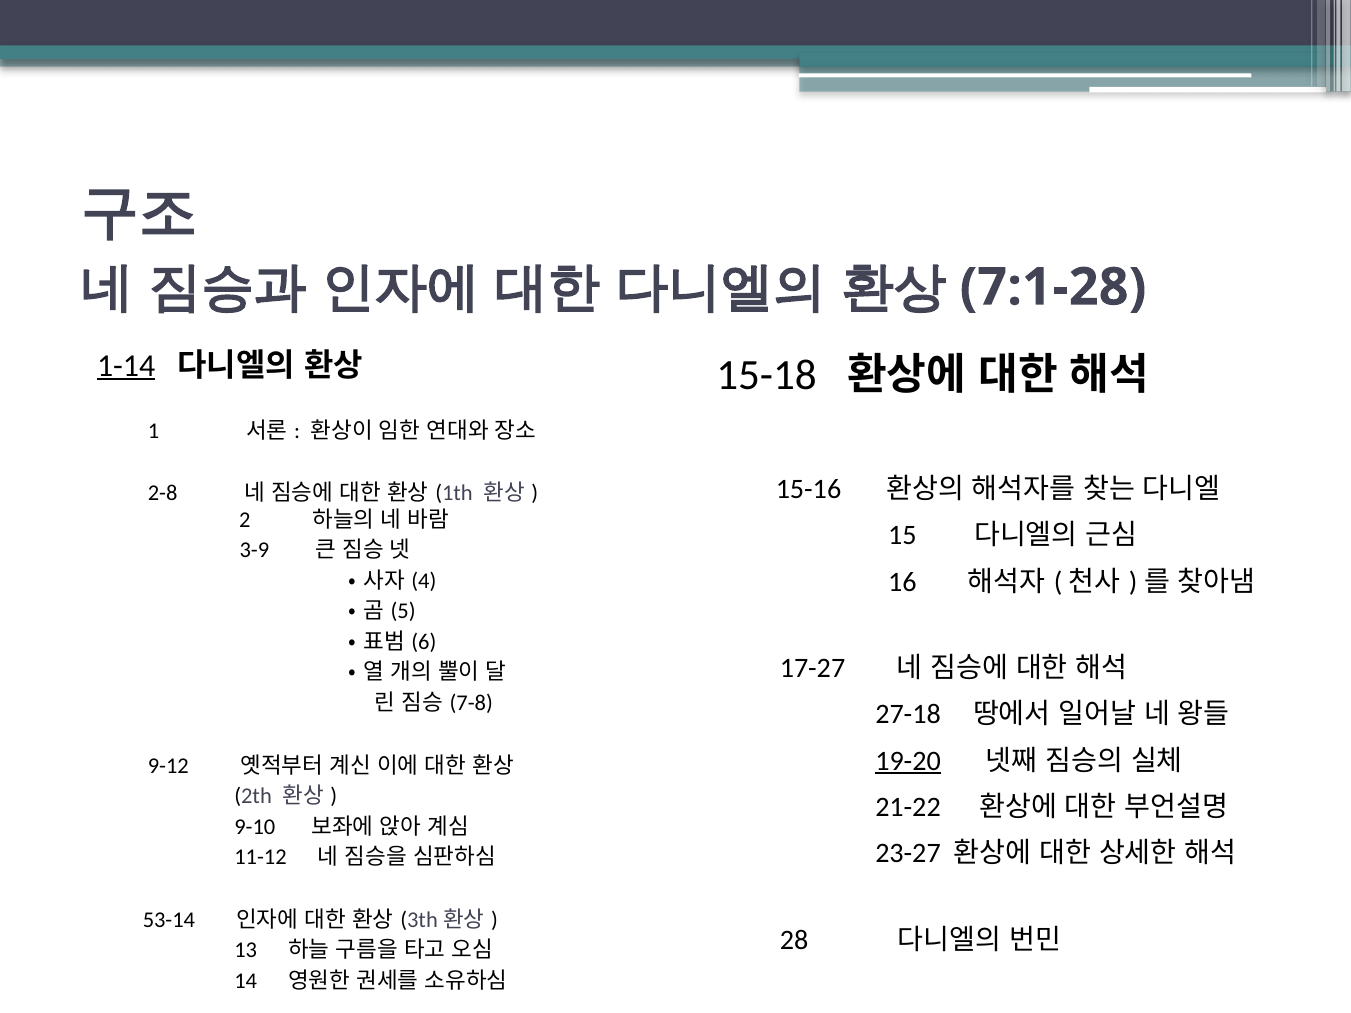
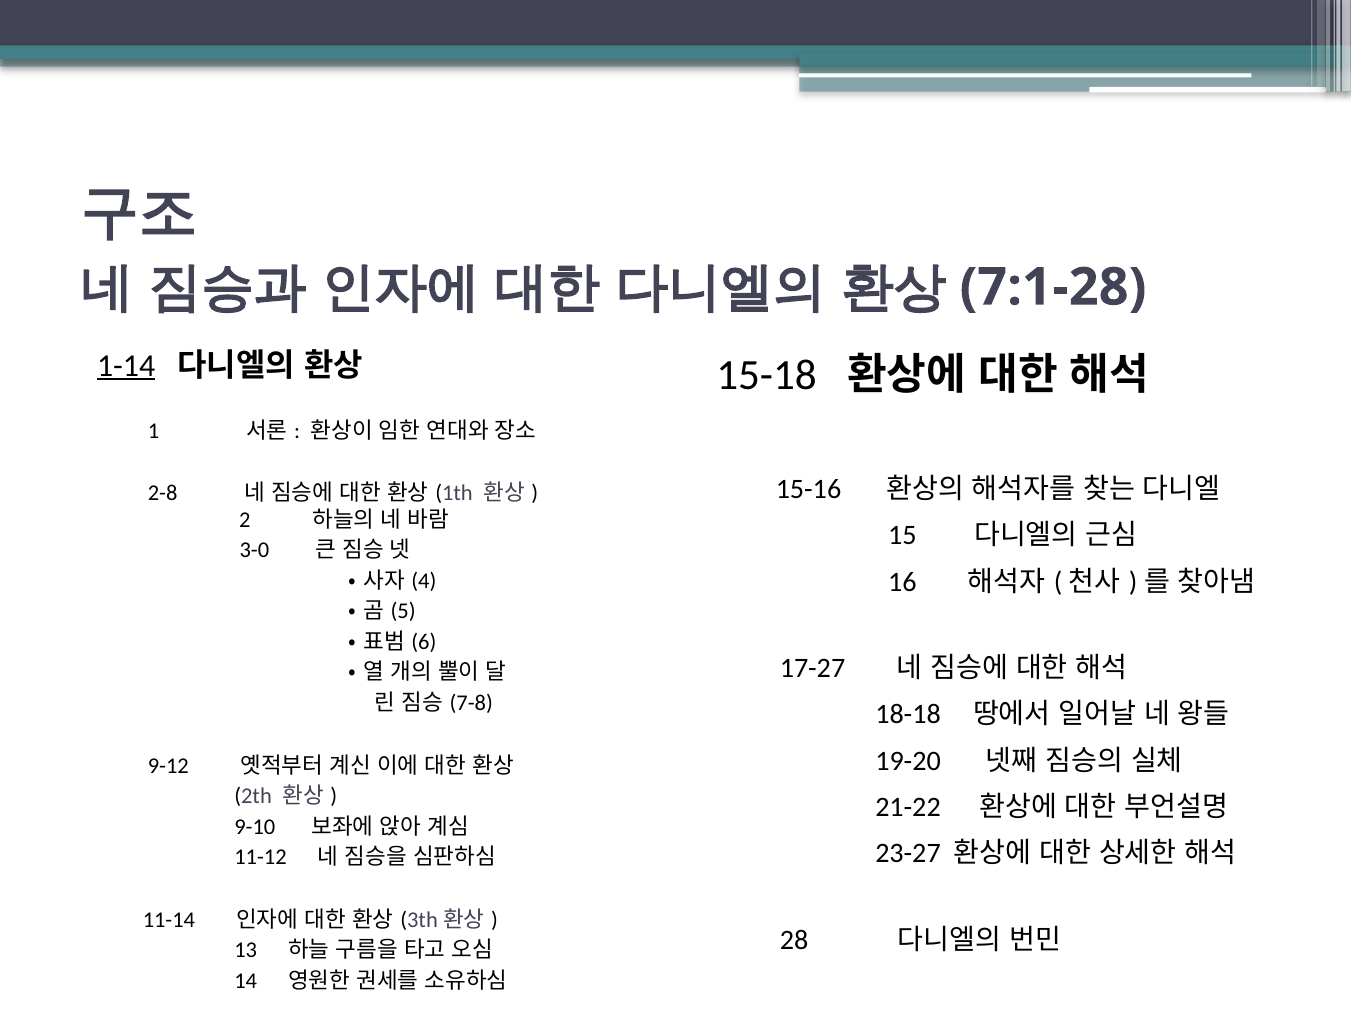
3-9: 3-9 -> 3-0 (254, 550)
27-18: 27-18 -> 18-18 (908, 715)
19-20 underline: present -> none (908, 761)
53-14: 53-14 -> 11-14 (169, 920)
